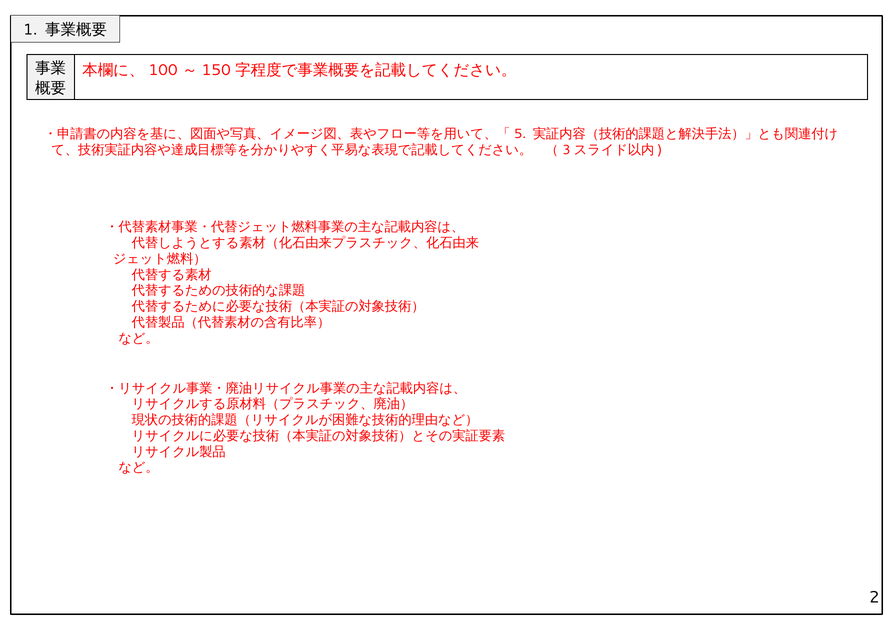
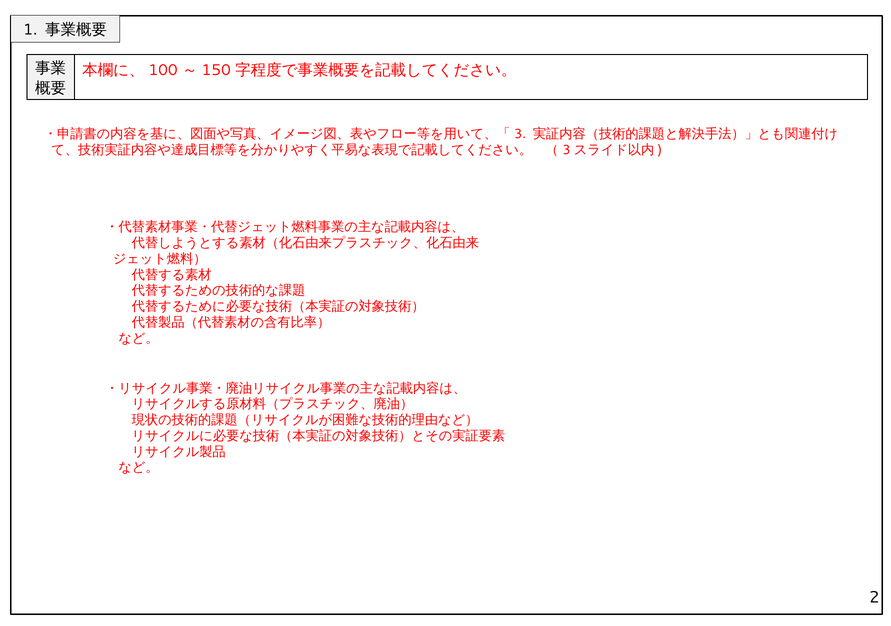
5: 5 -> 3 (520, 134)
